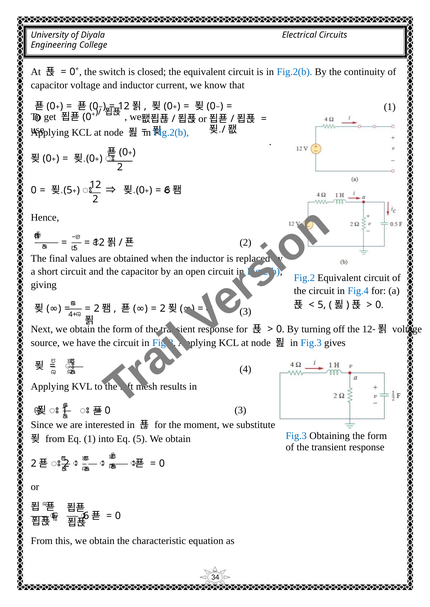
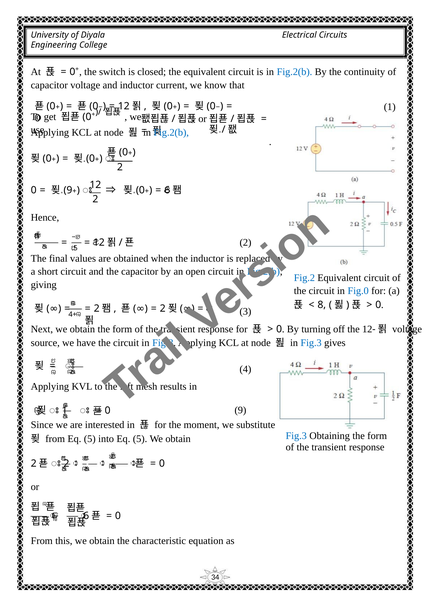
5: 5 -> 9 (68, 190)
Fig.4: Fig.4 -> Fig.0 (358, 291)
5: 5 -> 8 (322, 305)
3: 3 -> 9 (240, 411)
from Eq 1: 1 -> 5 (90, 439)
